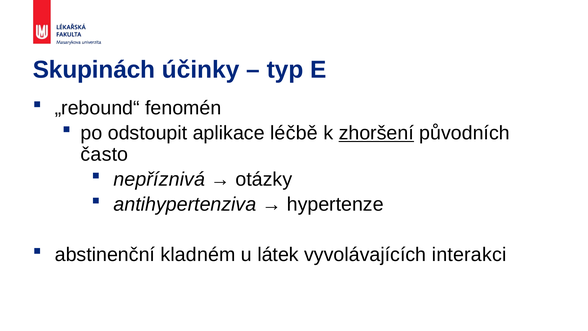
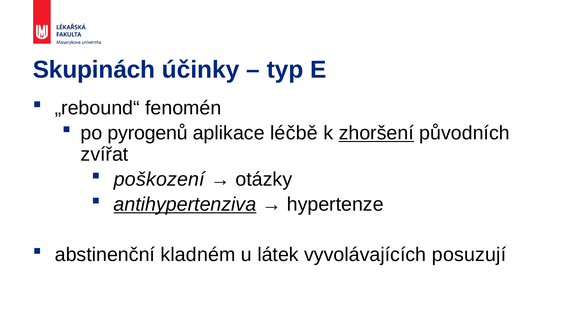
odstoupit: odstoupit -> pyrogenů (148, 133)
často: často -> zvířat (104, 154)
nepříznivá: nepříznivá -> poškození (159, 179)
antihypertenziva underline: none -> present (185, 204)
interakci: interakci -> posuzují (469, 254)
